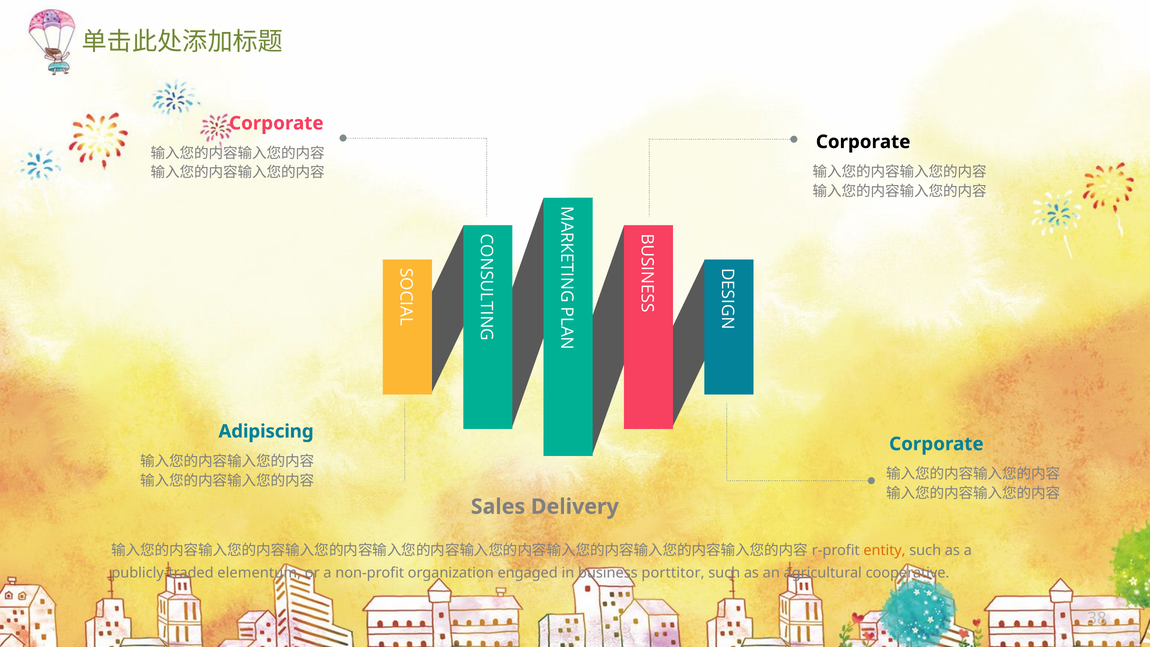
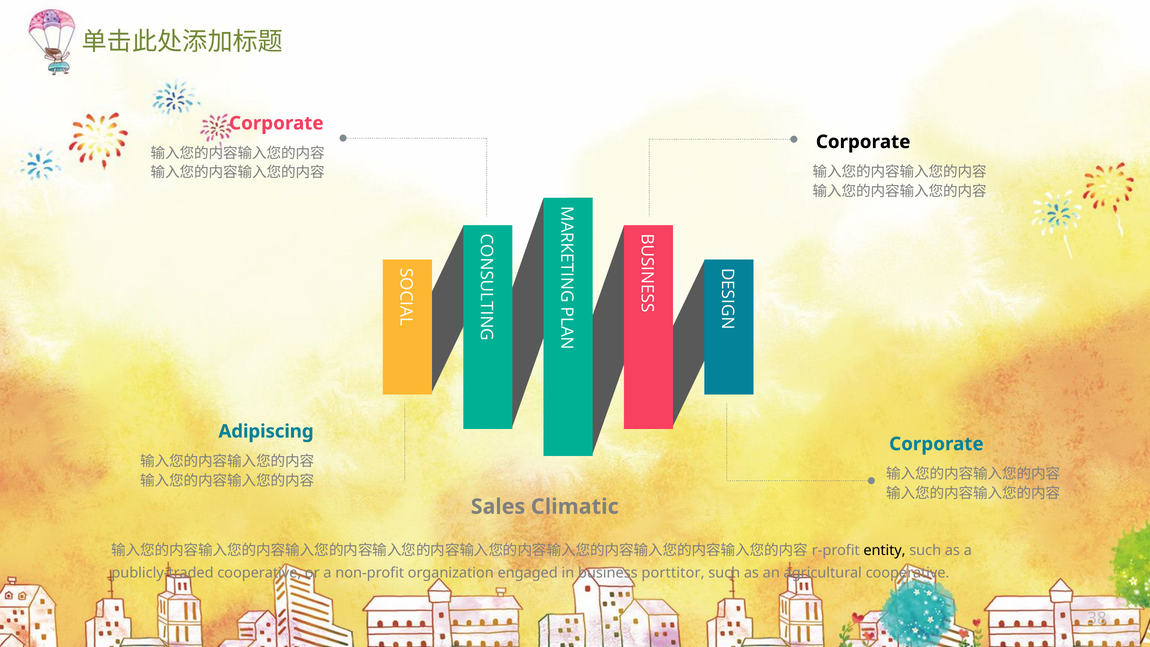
Delivery: Delivery -> Climatic (575, 507)
entity colour: orange -> black (885, 550)
publicly-traded elementum: elementum -> cooperative (259, 573)
